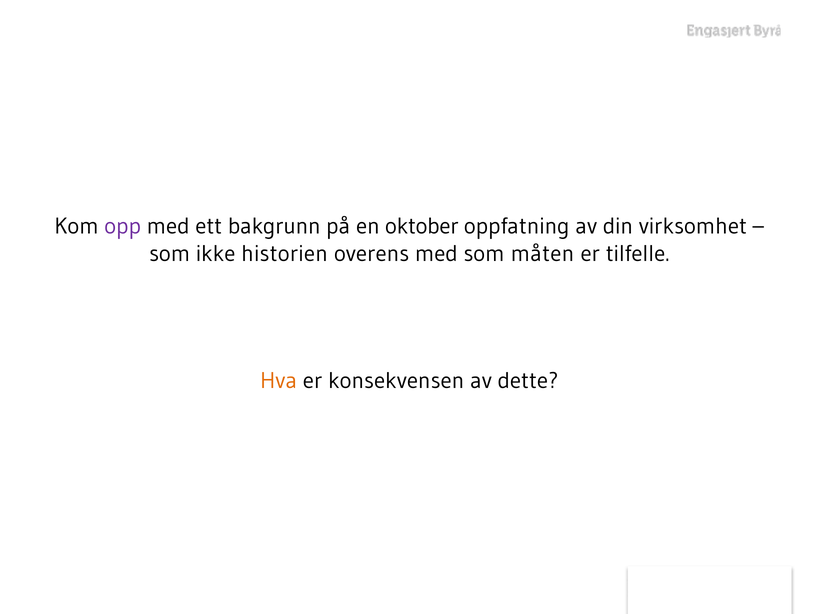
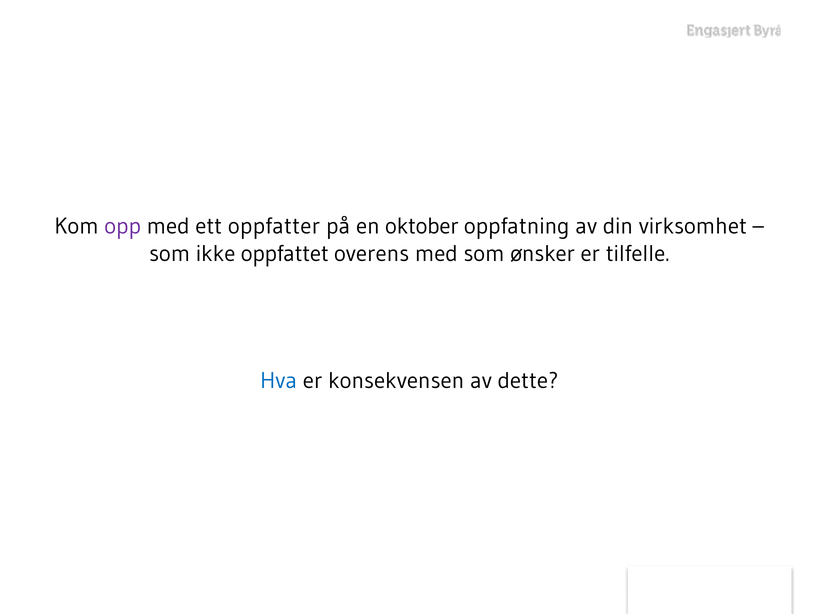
bakgrunn: bakgrunn -> oppfatter (274, 226)
historien: historien -> oppfattet (285, 254)
måten: måten -> ønsker (543, 254)
Hva colour: orange -> blue (279, 381)
